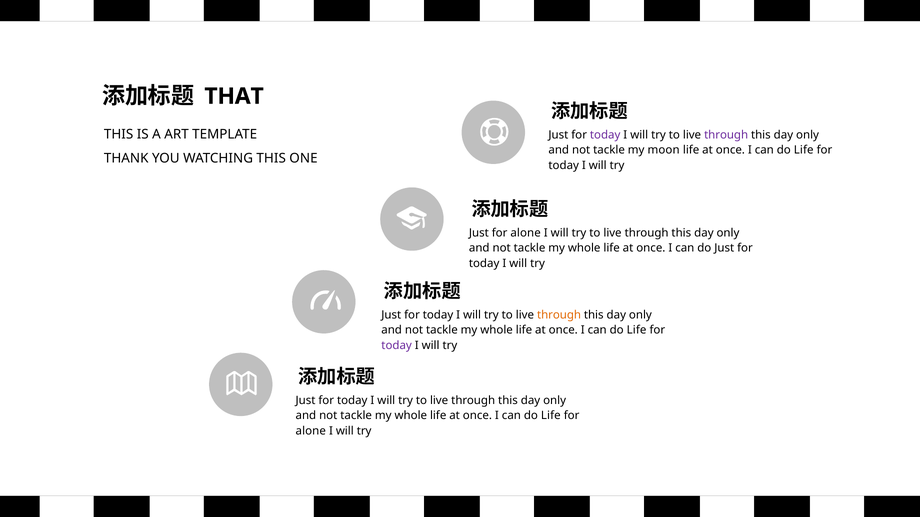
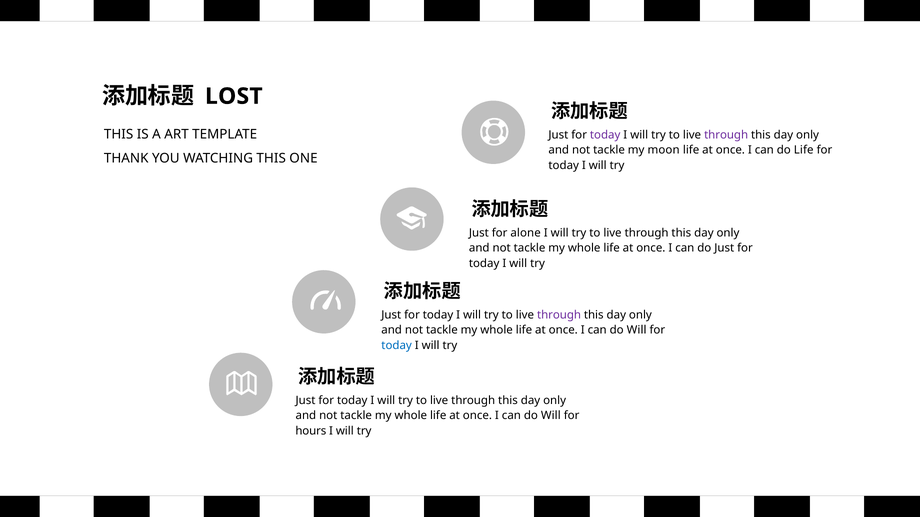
THAT: THAT -> LOST (234, 96)
through colour: orange -> purple (559, 315)
Life: Life -> Will (637, 330)
today colour: purple -> blue (397, 346)
Life: Life -> Will (551, 416)
alone: alone -> hours (311, 431)
